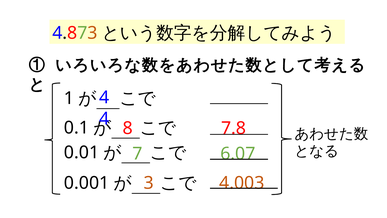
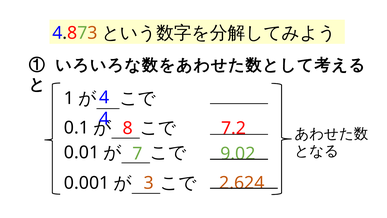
7.8: 7.8 -> 7.2 (234, 128)
6.07: 6.07 -> 9.02 (238, 154)
4.003: 4.003 -> 2.624 (242, 183)
